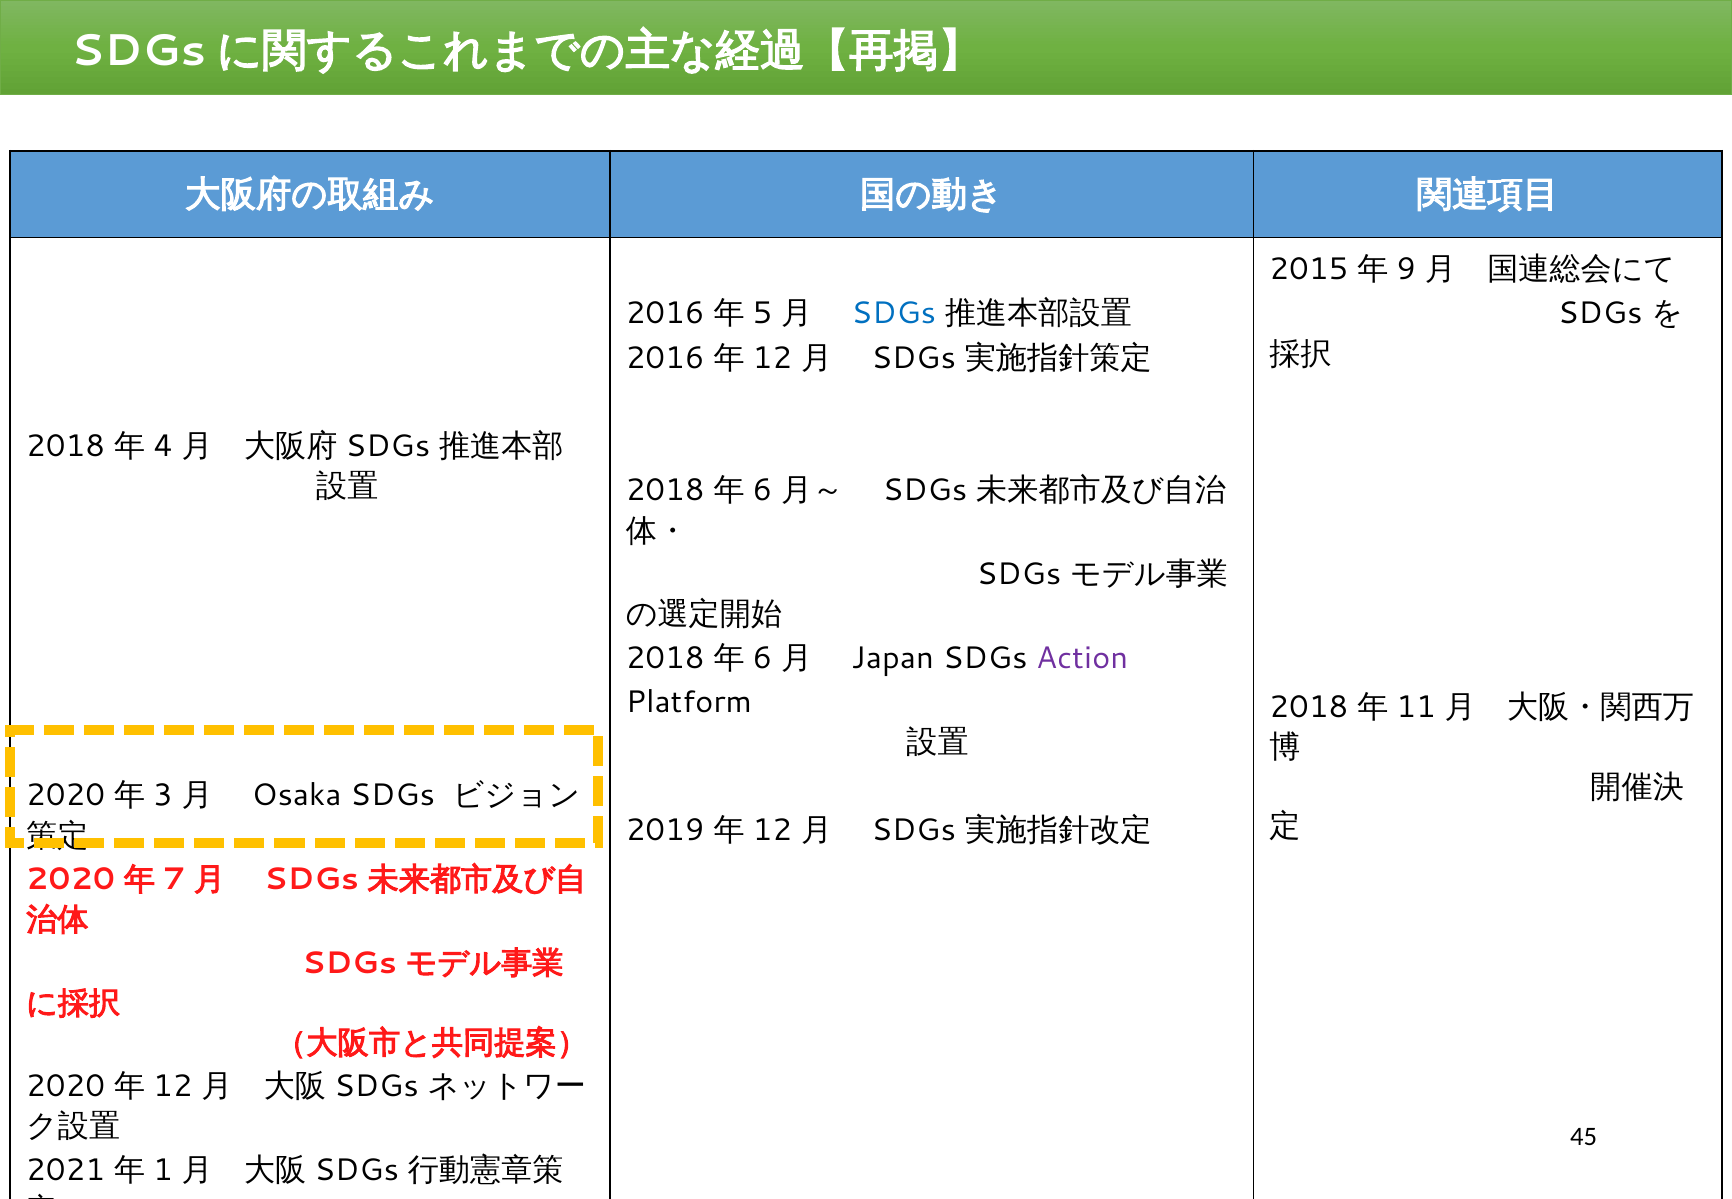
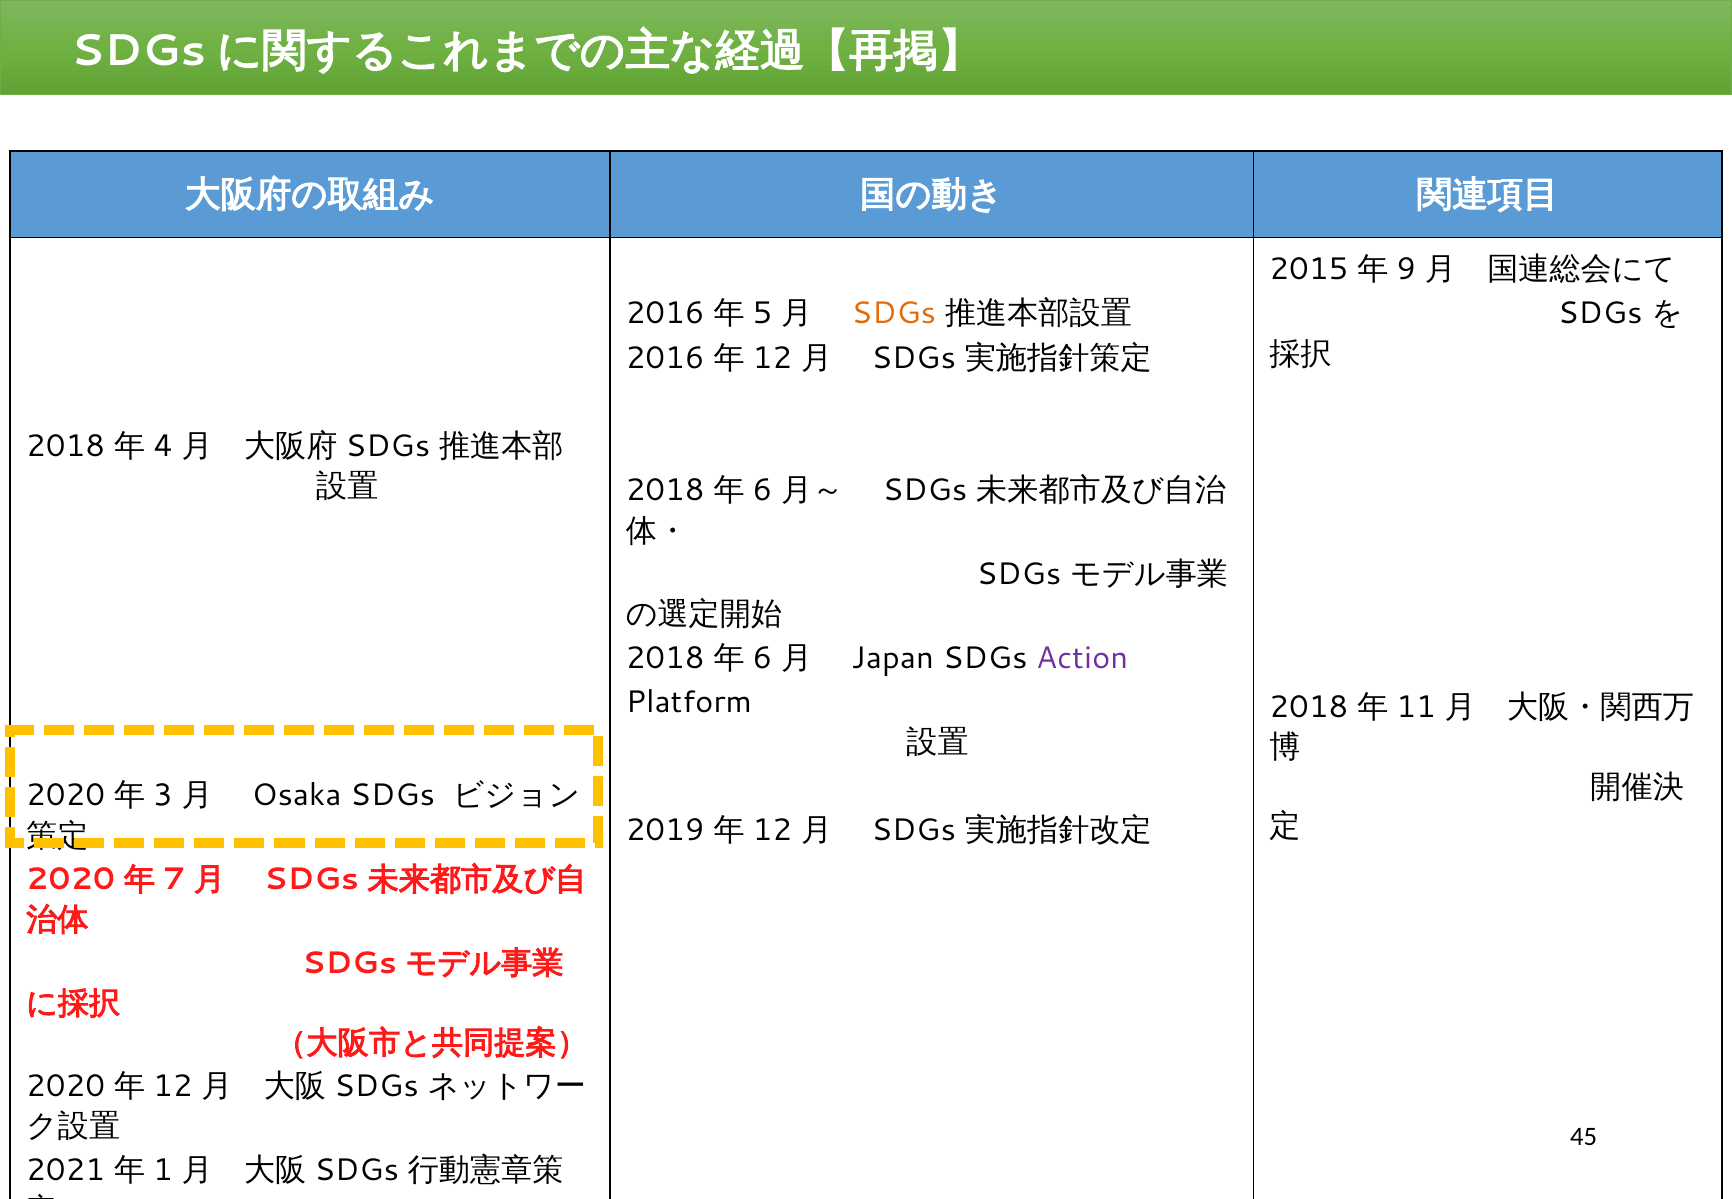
SDGs colour: blue -> orange (894, 314)
